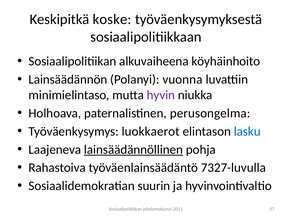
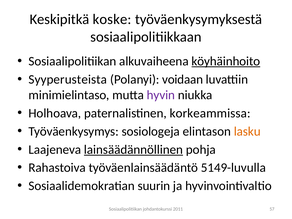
köyhäinhoito underline: none -> present (226, 61)
Lainsäädännön: Lainsäädännön -> Syyperusteista (68, 79)
vuonna: vuonna -> voidaan (183, 79)
perusongelma: perusongelma -> korkeammissa (210, 113)
luokkaerot: luokkaerot -> sosiologeja (151, 131)
lasku colour: blue -> orange (247, 131)
7327-luvulla: 7327-luvulla -> 5149-luvulla (233, 168)
